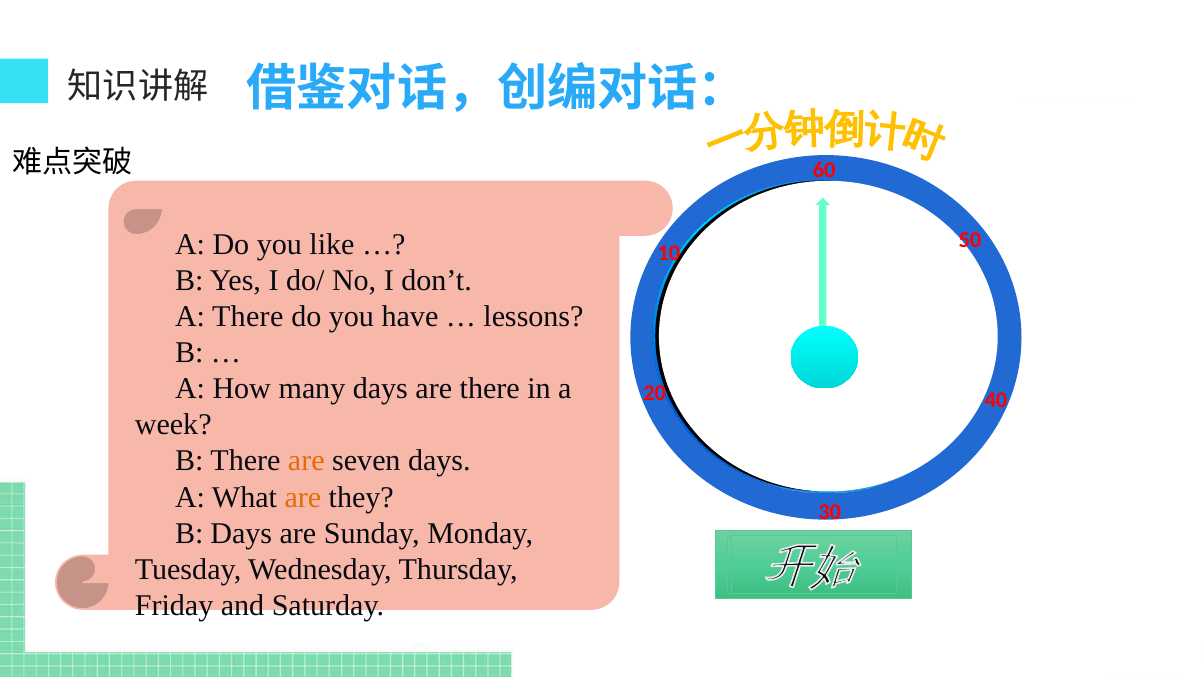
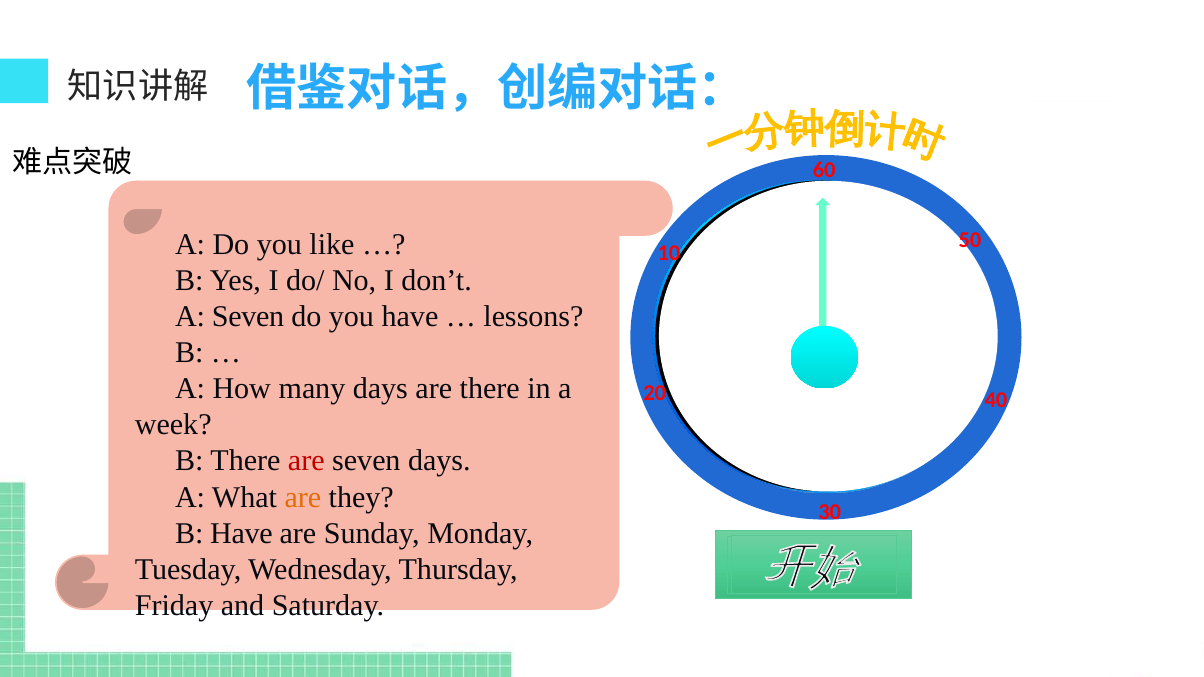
A There: There -> Seven (248, 317)
are colour: orange -> red (306, 461)
B Days: Days -> Have (241, 533)
